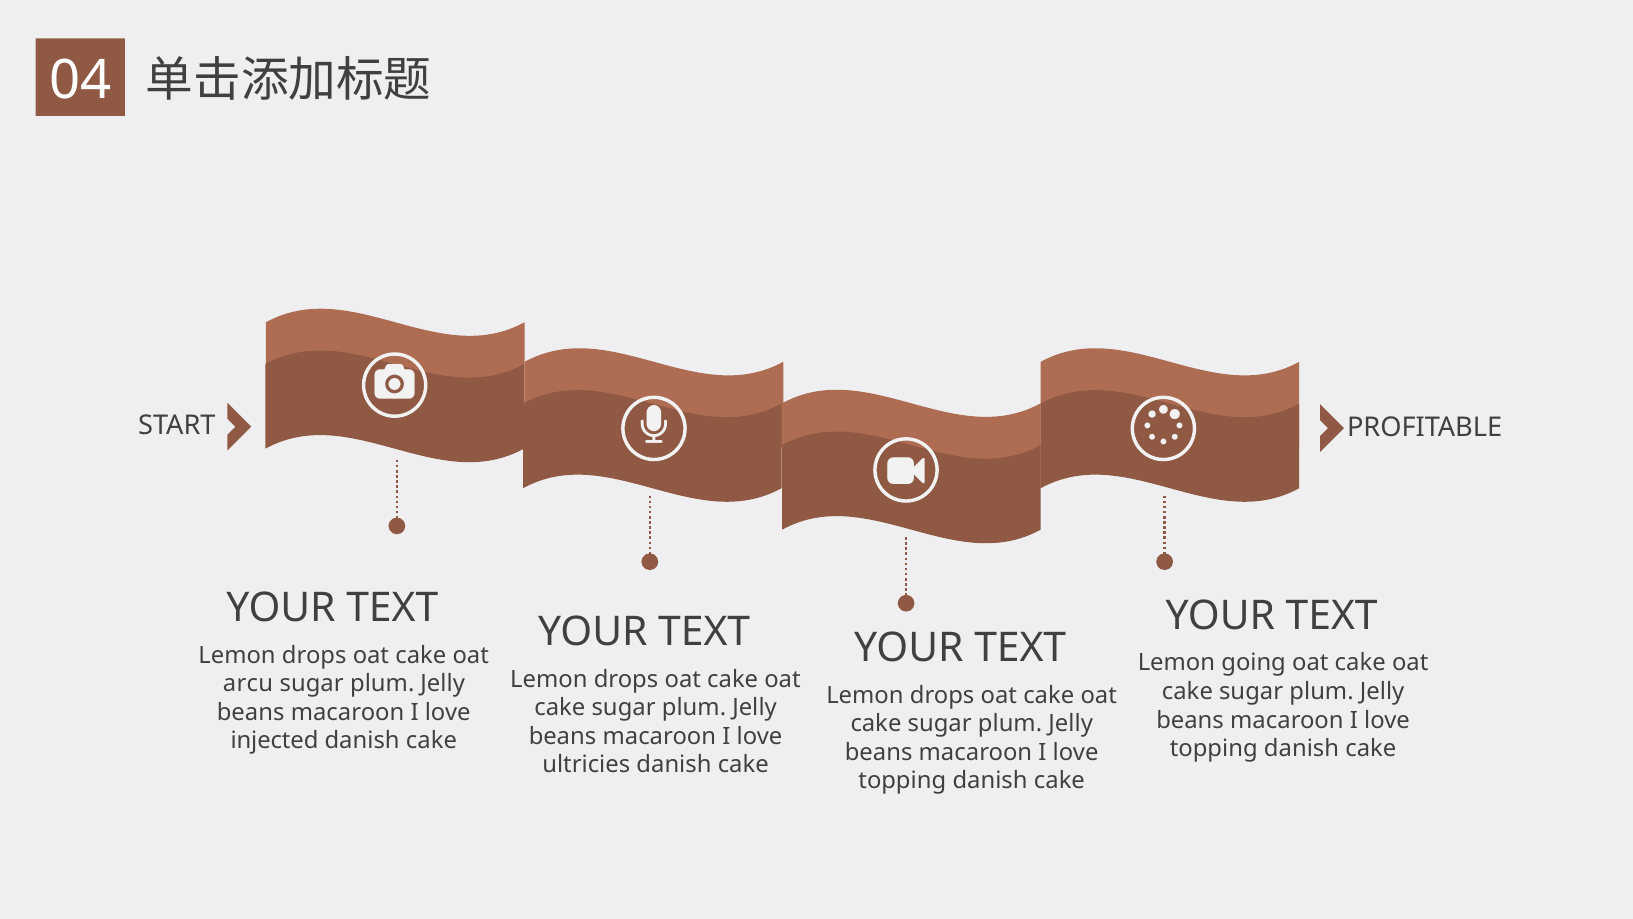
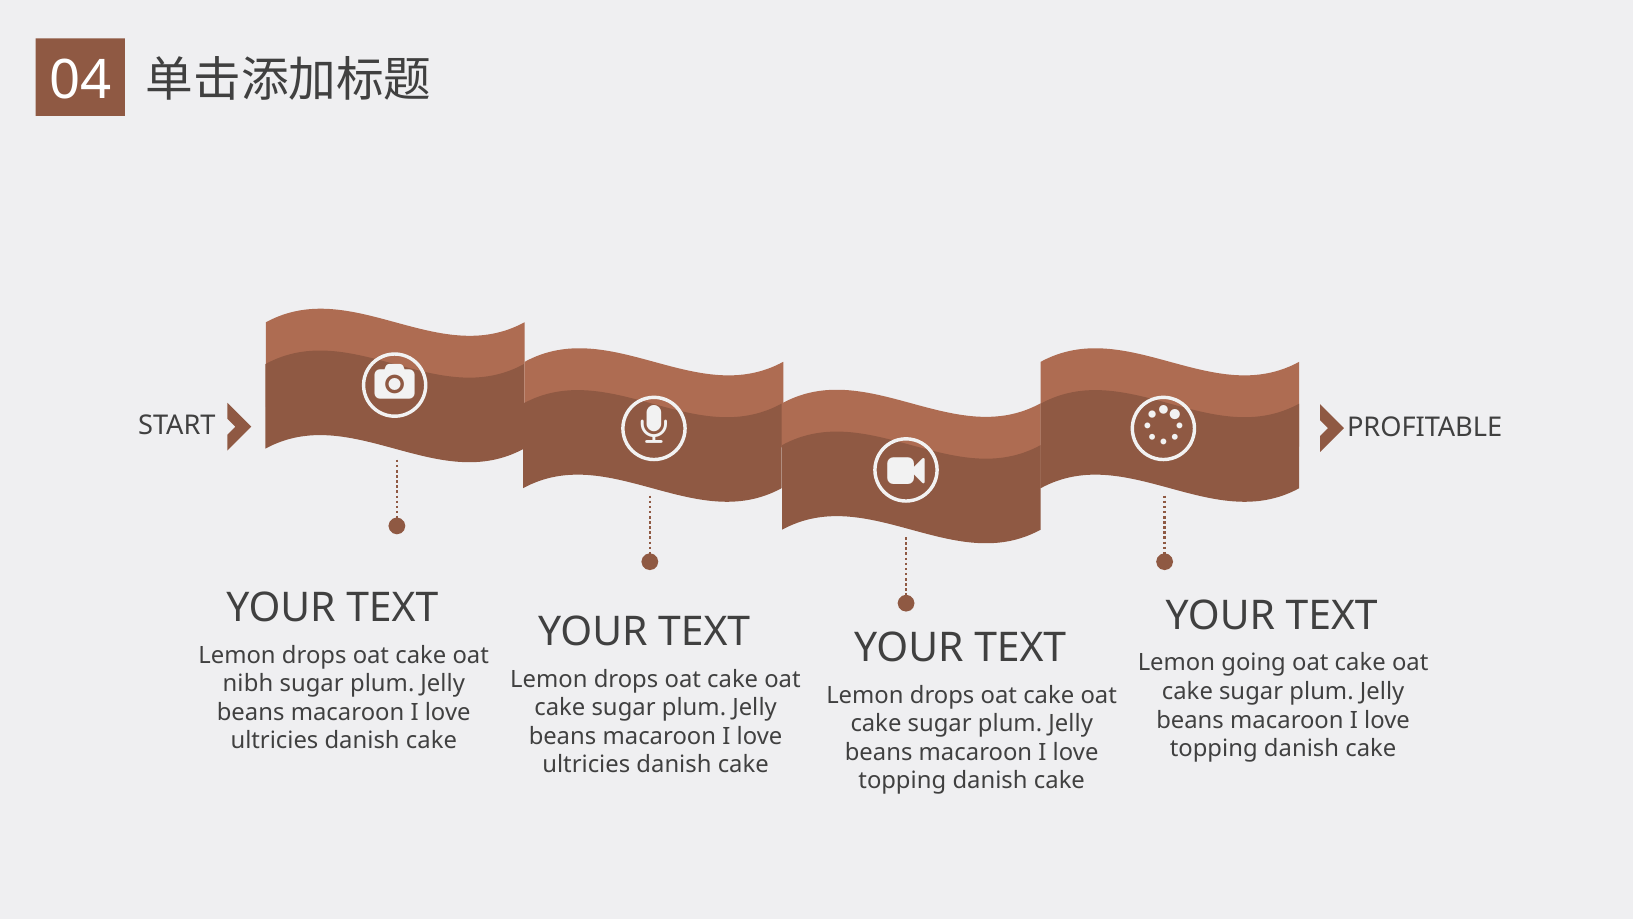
arcu: arcu -> nibh (248, 684)
injected: injected -> ultricies (274, 741)
